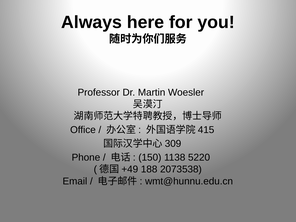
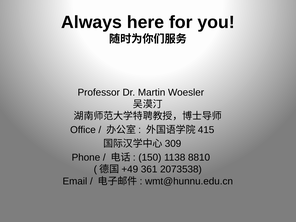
5220: 5220 -> 8810 (199, 157)
188: 188 -> 361 (149, 169)
